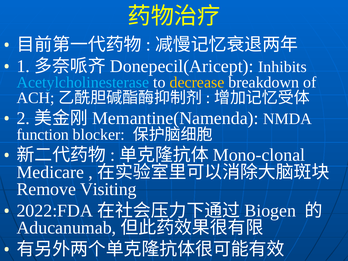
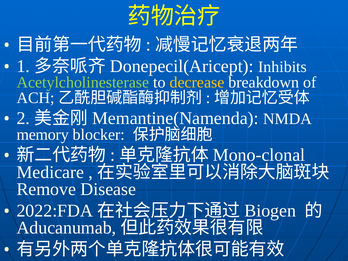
Acetylcholinesterase colour: light blue -> light green (83, 82)
function: function -> memory (43, 135)
Visiting: Visiting -> Disease (108, 189)
